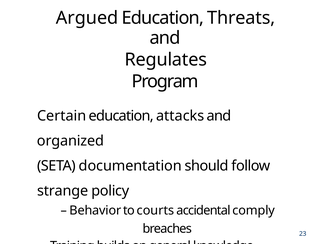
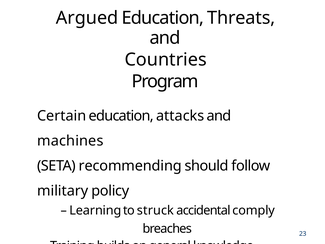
Regulates: Regulates -> Countries (166, 60)
organized: organized -> machines (70, 141)
documentation: documentation -> recommending (130, 166)
strange: strange -> military (63, 191)
Behavior: Behavior -> Learning (95, 210)
courts: courts -> struck (155, 210)
